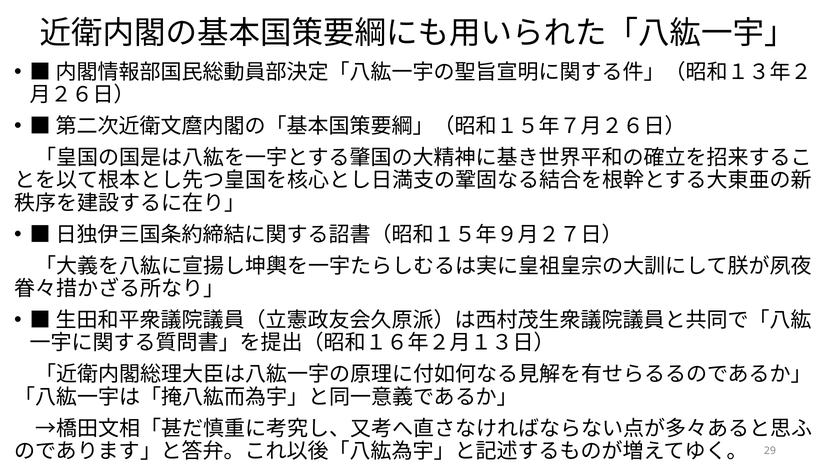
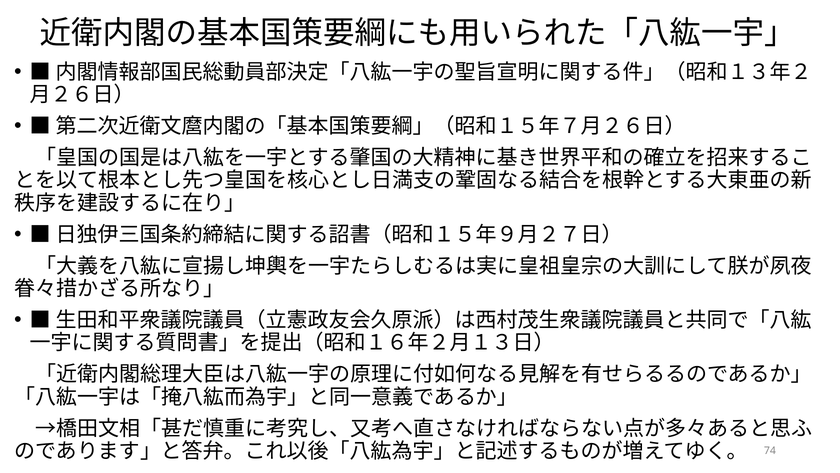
29: 29 -> 74 (770, 450)
